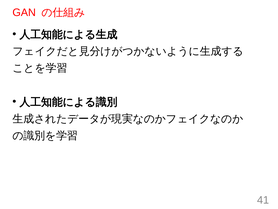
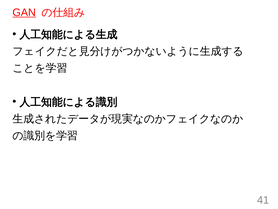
GAN underline: none -> present (24, 12)
